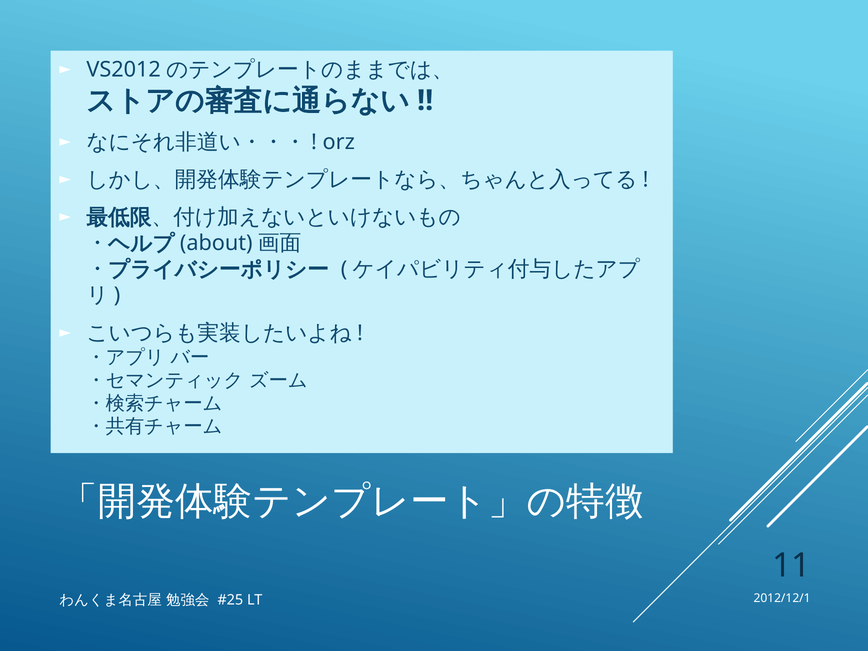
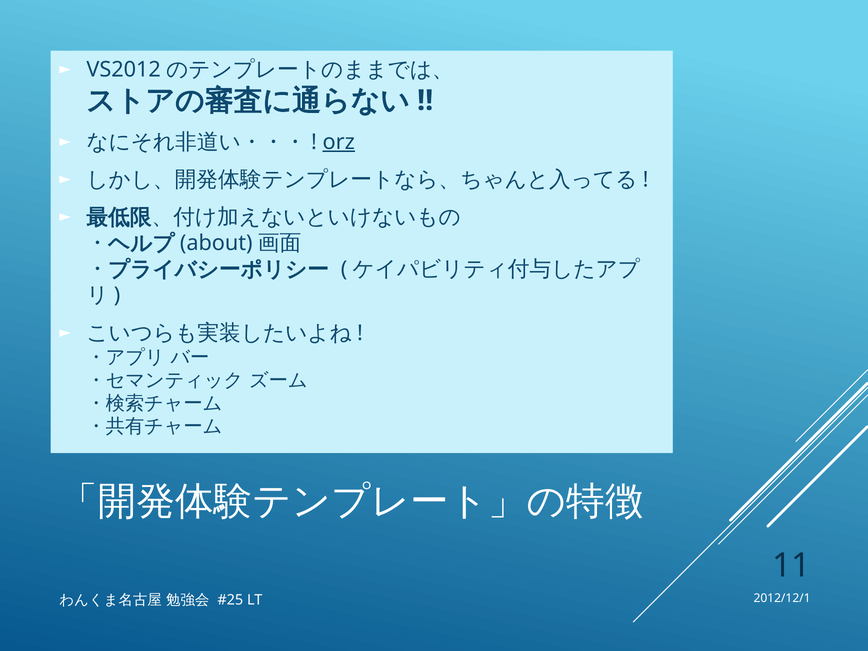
orz underline: none -> present (339, 142)
